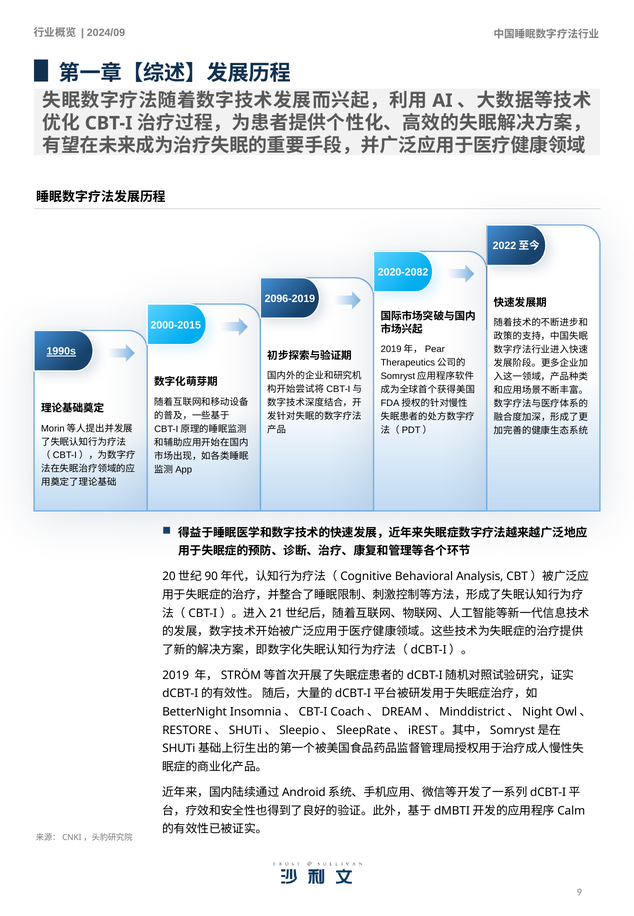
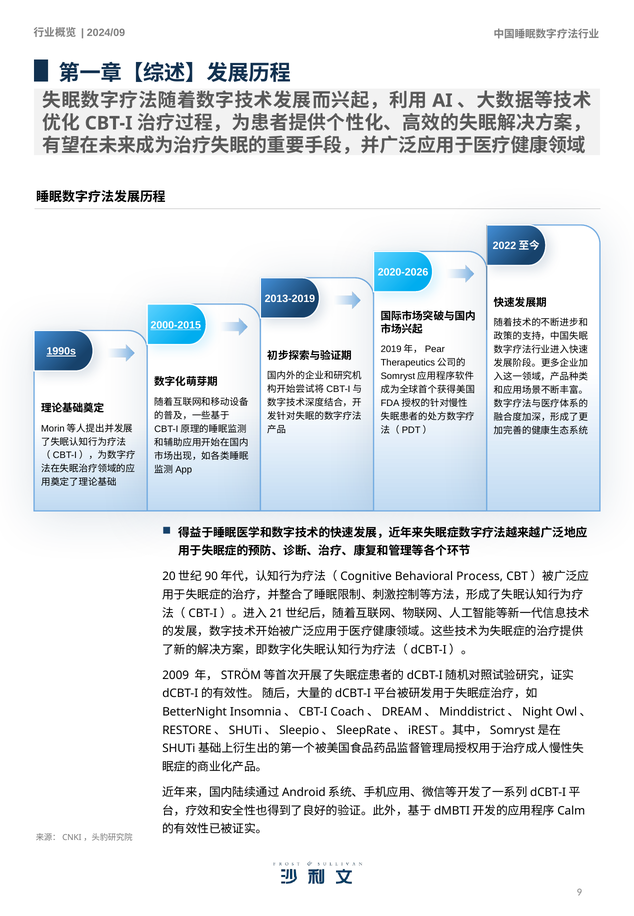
2020-2082: 2020-2082 -> 2020-2026 (403, 272)
2096-2019: 2096-2019 -> 2013-2019 (290, 299)
2000-2015 underline: none -> present (176, 325)
Analysis: Analysis -> Process (480, 576)
2019: 2019 -> 2009 (176, 675)
